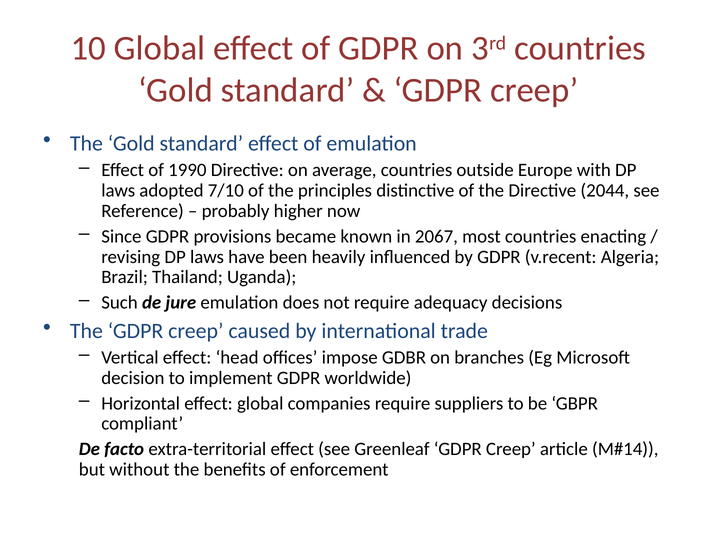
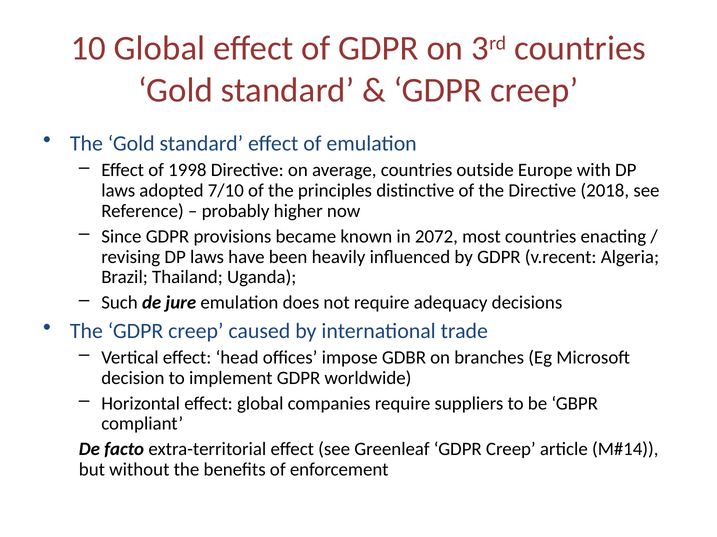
1990: 1990 -> 1998 (187, 170)
2044: 2044 -> 2018 (605, 191)
2067: 2067 -> 2072 (436, 237)
